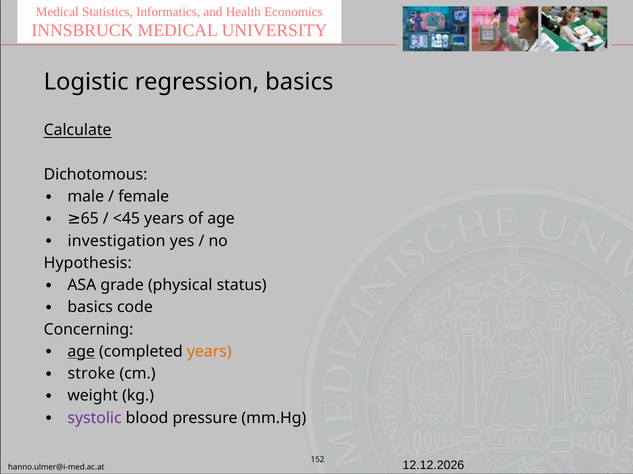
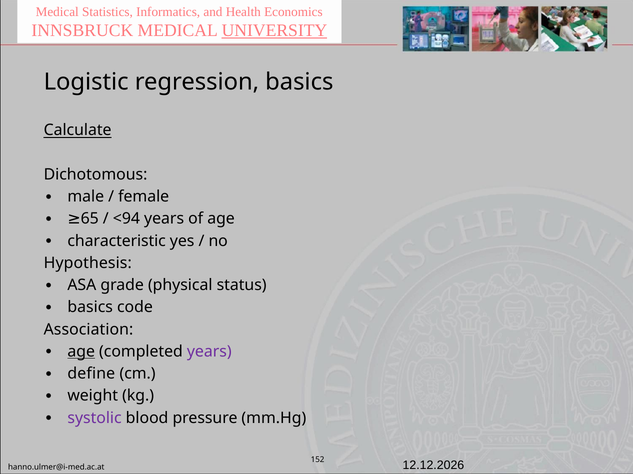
UNIVERSITY underline: none -> present (274, 31)
<45: <45 -> <94 (126, 219)
investigation: investigation -> characteristic (117, 241)
Concerning: Concerning -> Association (88, 330)
years colour: orange -> purple (209, 352)
stroke: stroke -> define (91, 374)
